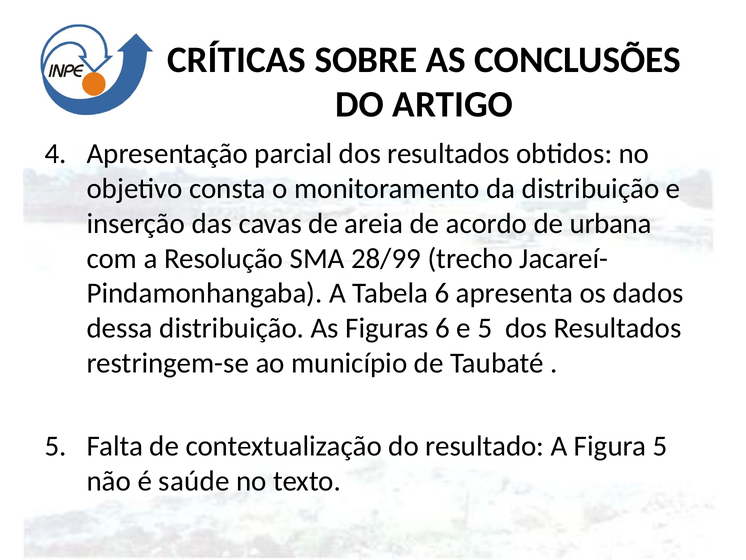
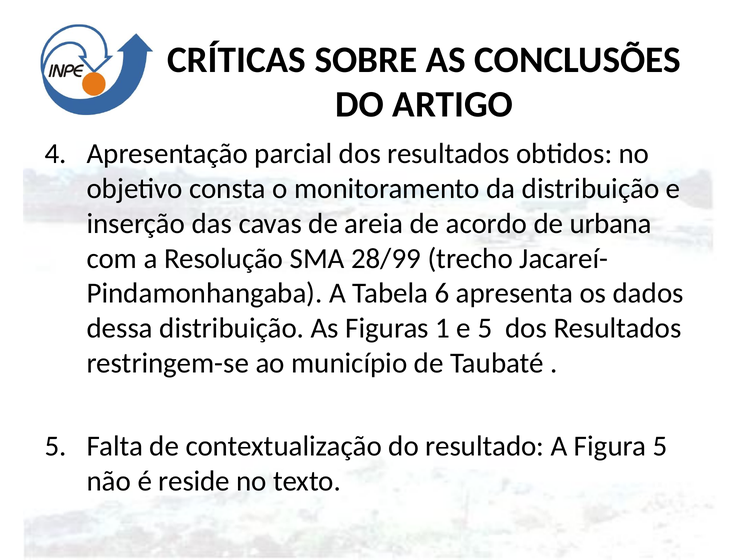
Figuras 6: 6 -> 1 (443, 328)
saúde: saúde -> reside (194, 480)
